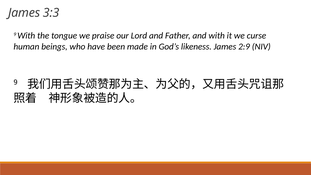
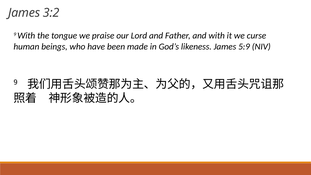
3:3: 3:3 -> 3:2 (51, 13)
2:9: 2:9 -> 5:9 (244, 47)
